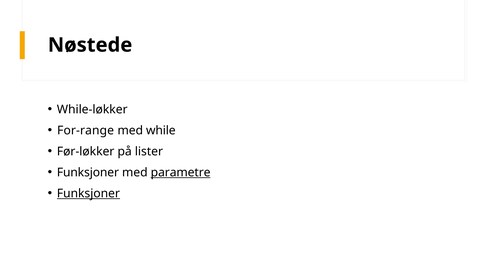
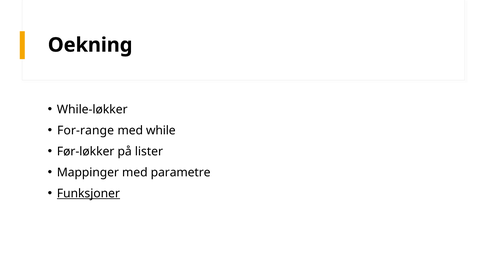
Nøstede: Nøstede -> Oekning (90, 45)
Funksjoner: Funksjoner -> Mappinger (88, 172)
parametre underline: present -> none (181, 172)
